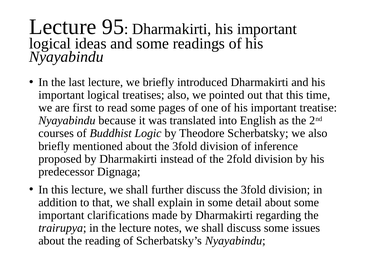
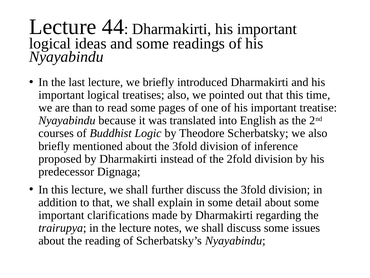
95: 95 -> 44 (113, 27)
first: first -> than (82, 108)
